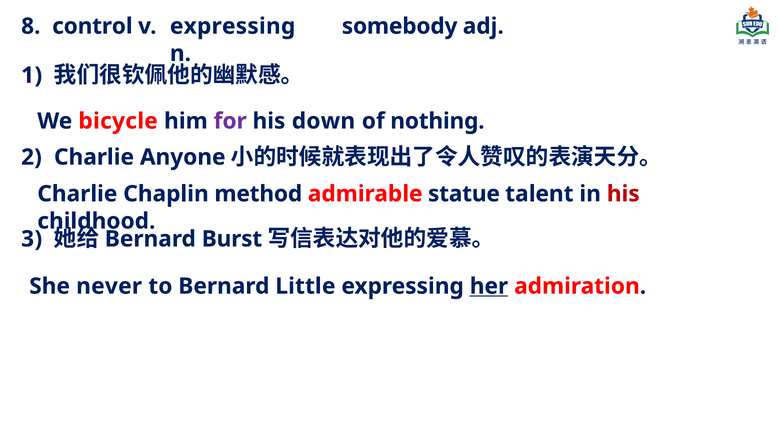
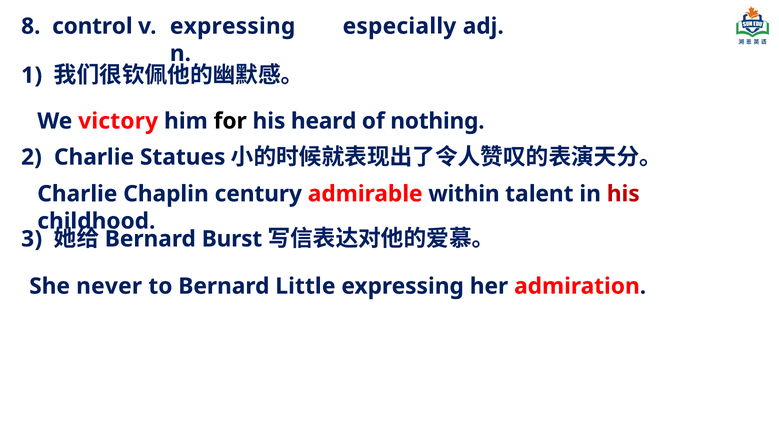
somebody: somebody -> especially (399, 26)
bicycle: bicycle -> victory (118, 121)
for colour: purple -> black (230, 121)
down: down -> heard (324, 121)
Anyone: Anyone -> Statues (183, 157)
method: method -> century (258, 194)
statue: statue -> within (464, 194)
her underline: present -> none (489, 286)
